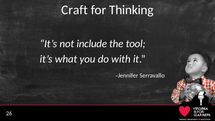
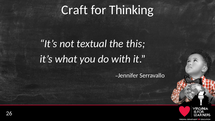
include: include -> textual (92, 44)
tool: tool -> this (136, 44)
